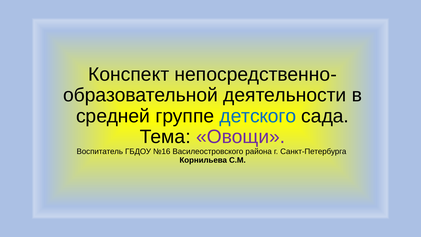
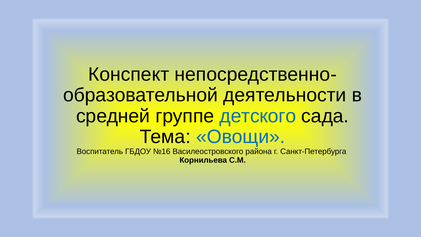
Овощи colour: purple -> blue (241, 137)
